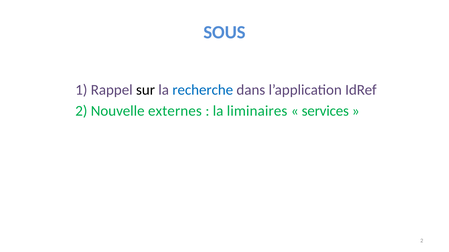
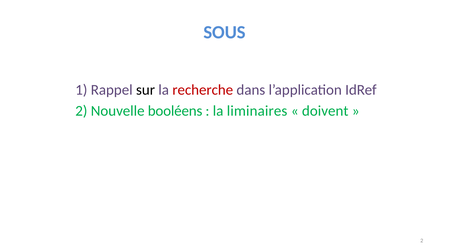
recherche colour: blue -> red (203, 90)
externes: externes -> booléens (175, 111)
services: services -> doivent (325, 111)
